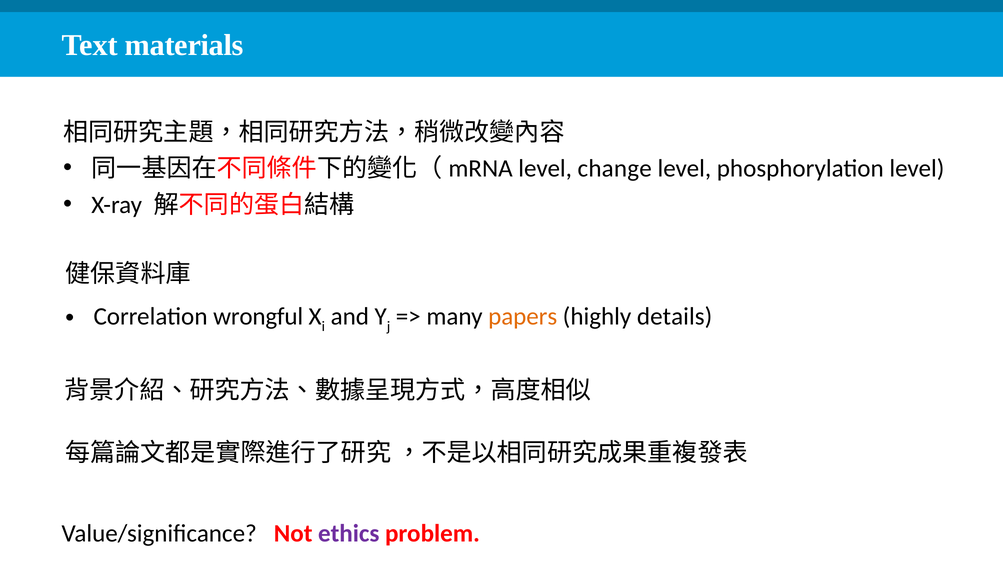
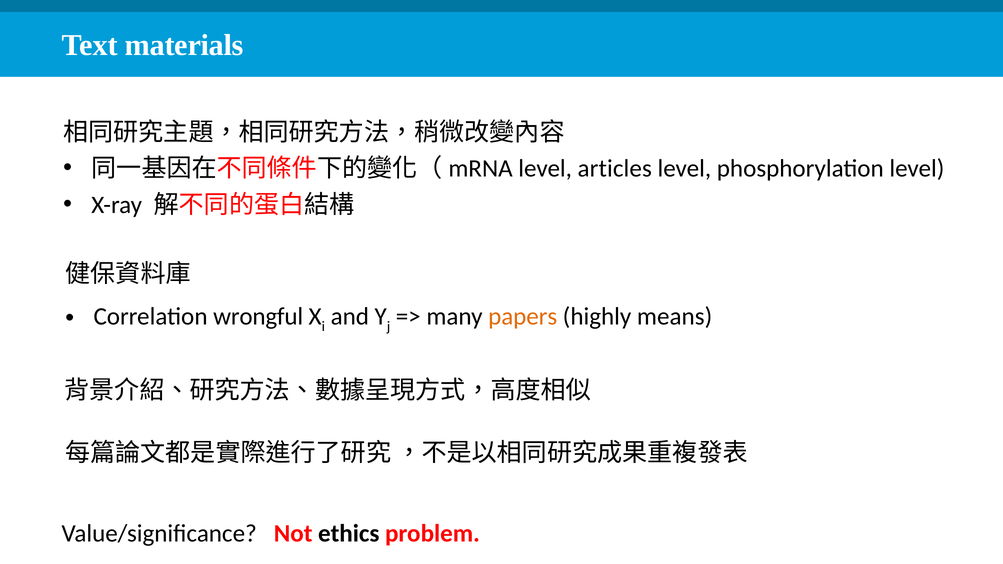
change: change -> articles (615, 169)
details: details -> means (675, 317)
ethics colour: purple -> black (349, 534)
